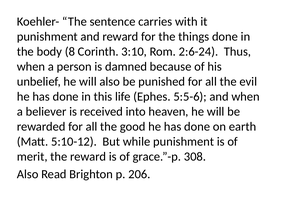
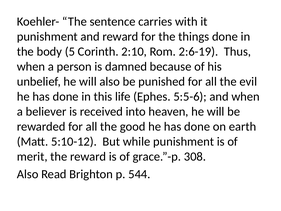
8: 8 -> 5 (70, 51)
3:10: 3:10 -> 2:10 (134, 51)
2:6-24: 2:6-24 -> 2:6-19 (198, 51)
206: 206 -> 544 (139, 174)
